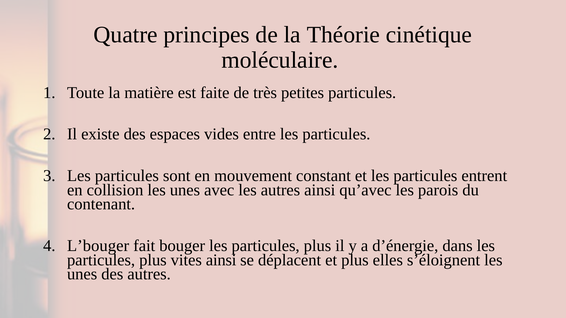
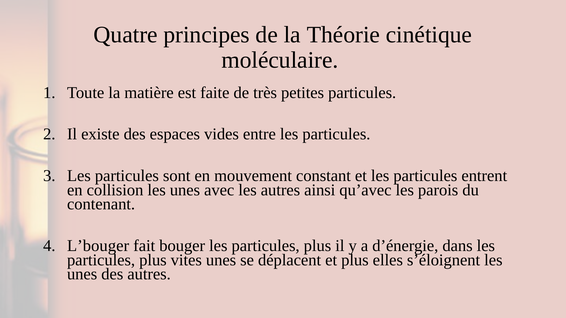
vites ainsi: ainsi -> unes (221, 260)
